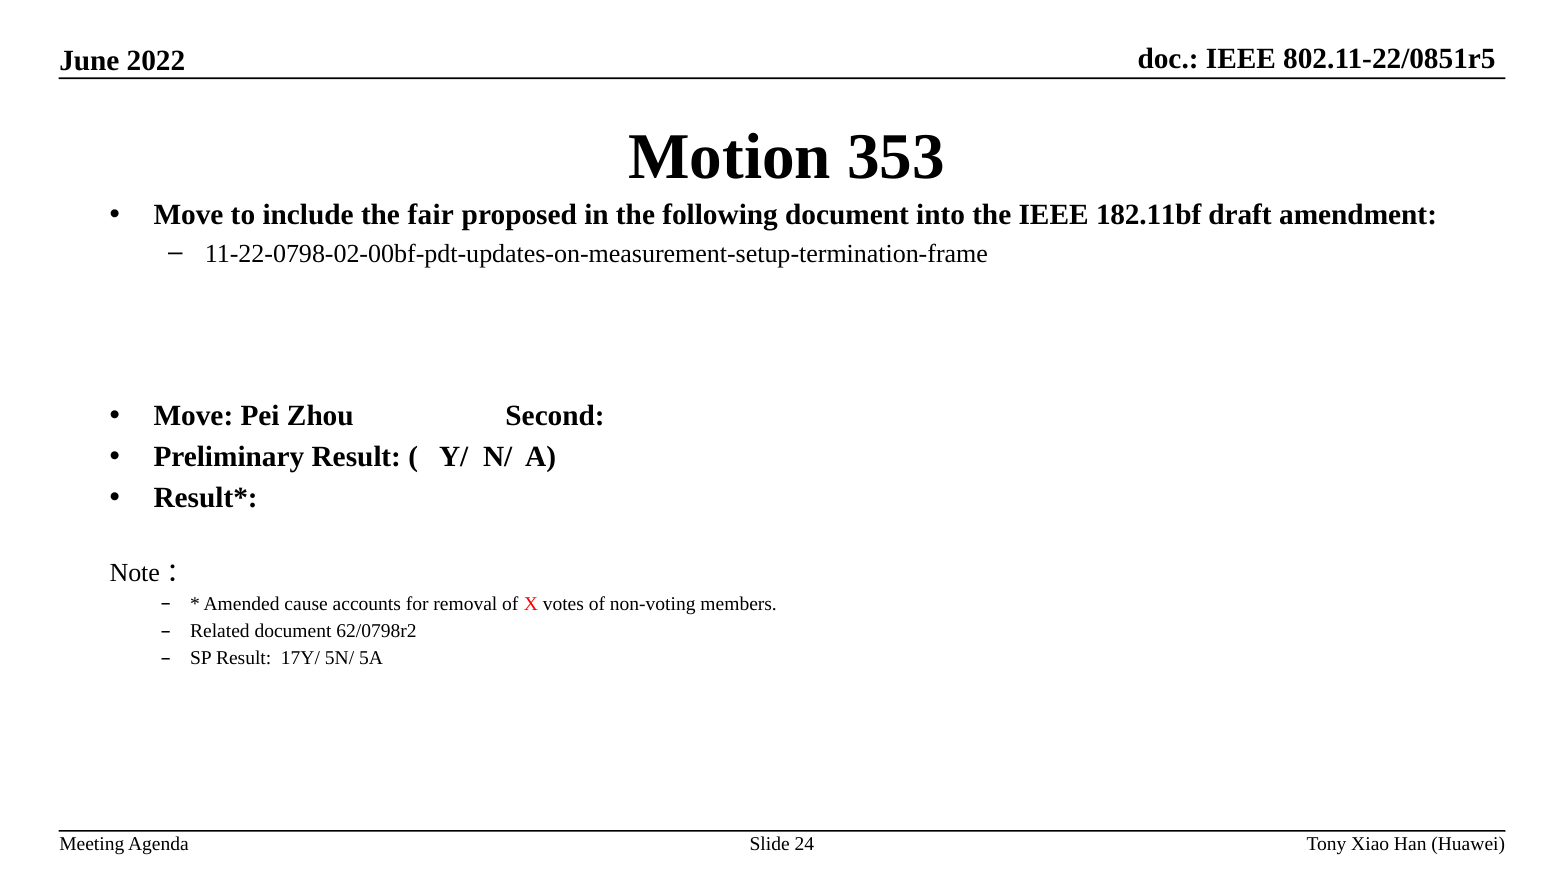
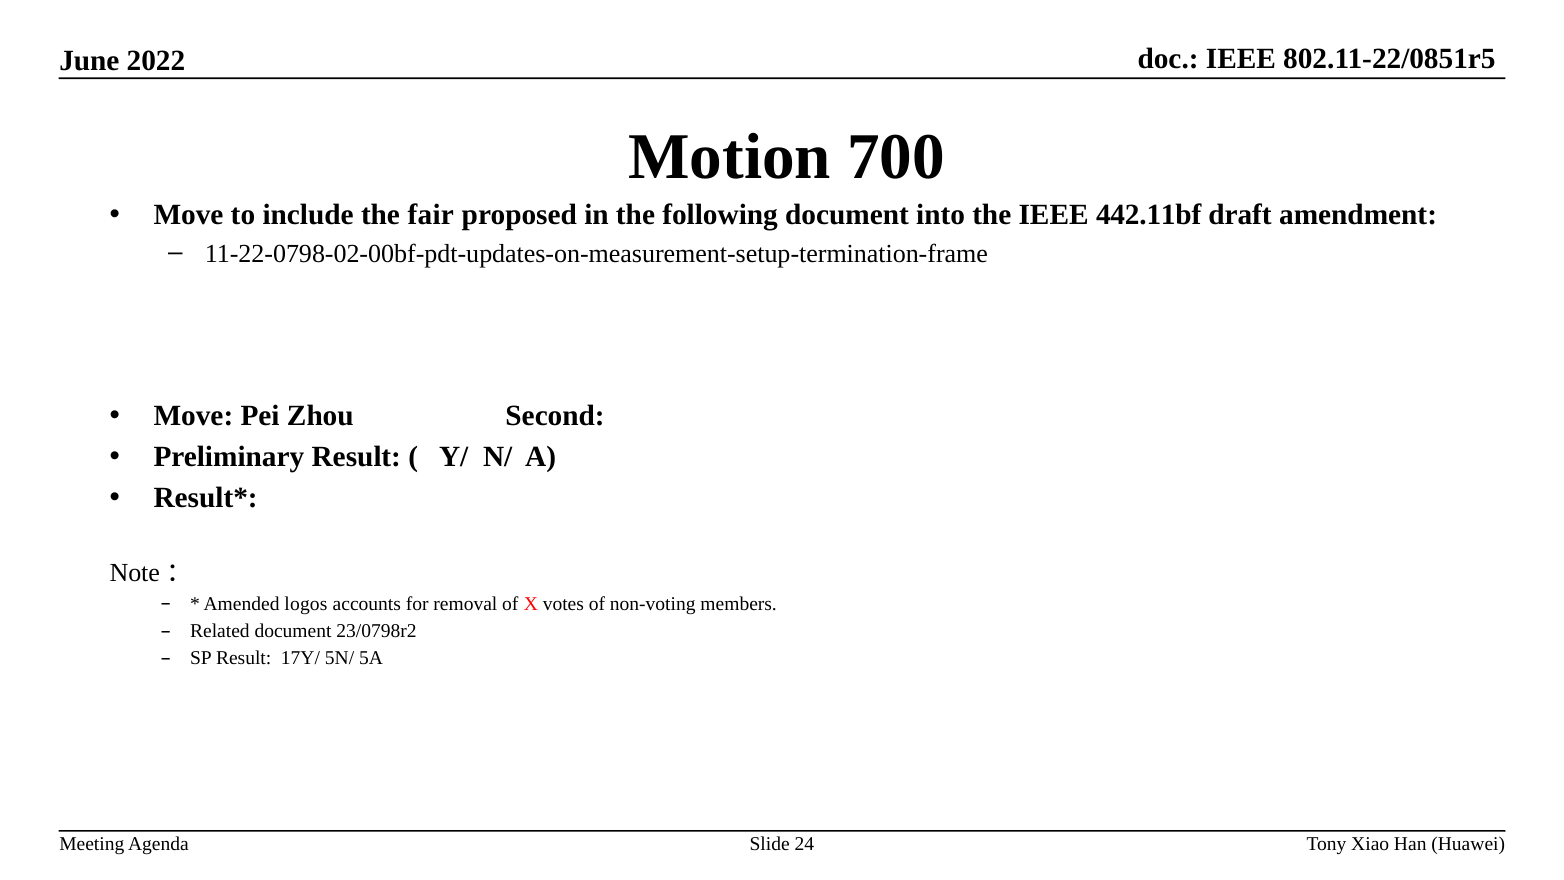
353: 353 -> 700 (896, 157)
182.11bf: 182.11bf -> 442.11bf (1149, 215)
cause: cause -> logos (306, 604)
62/0798r2: 62/0798r2 -> 23/0798r2 (377, 631)
